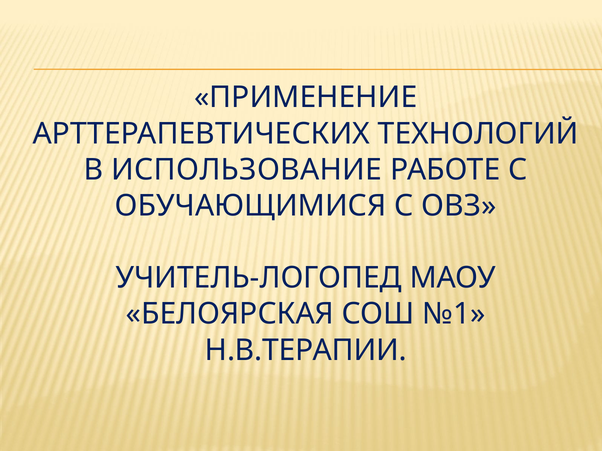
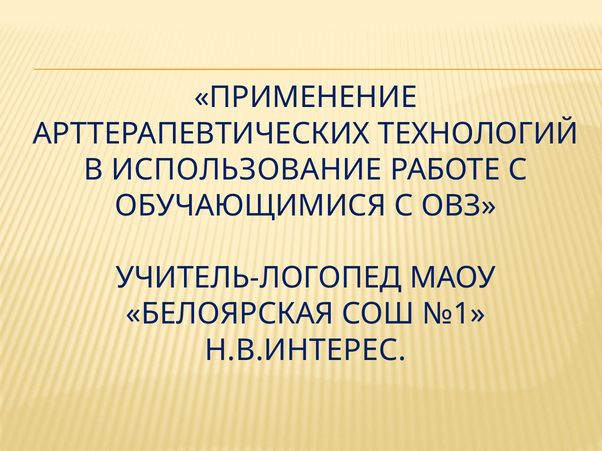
Н.В.ТЕРАПИИ: Н.В.ТЕРАПИИ -> Н.В.ИНТЕРЕС (306, 351)
